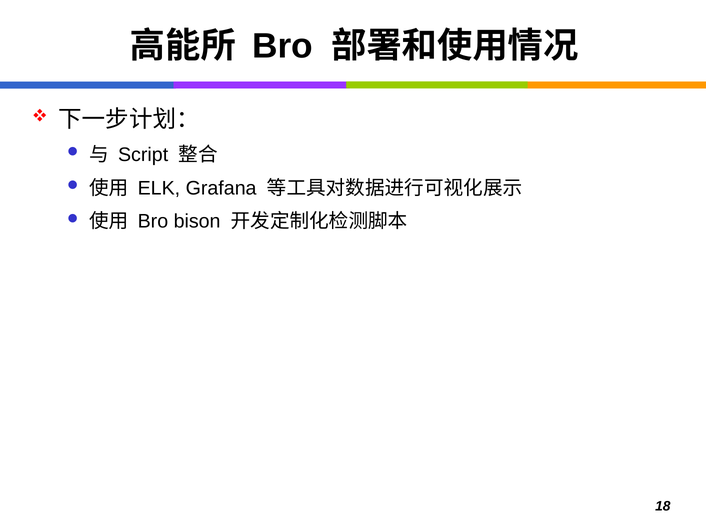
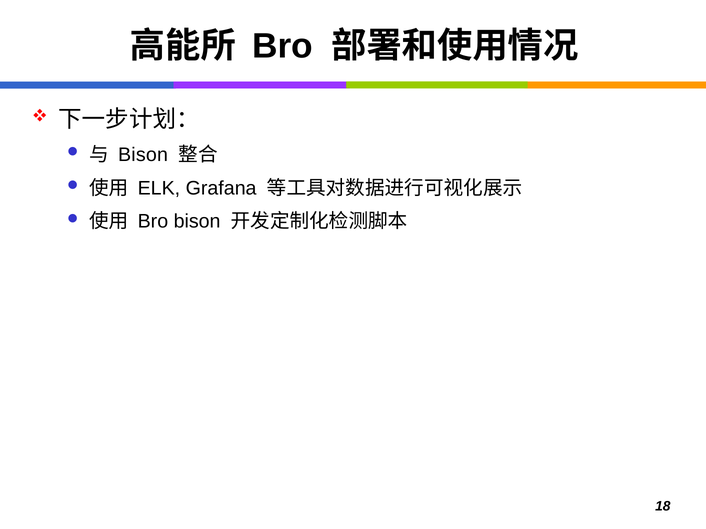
Script: Script -> Bison (143, 155)
